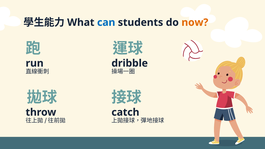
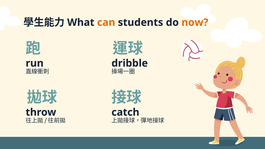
can colour: blue -> orange (106, 22)
